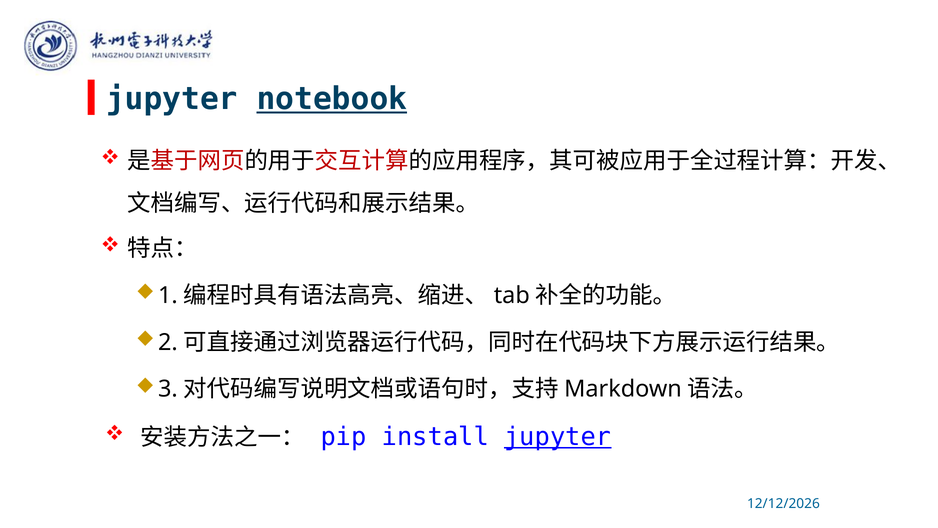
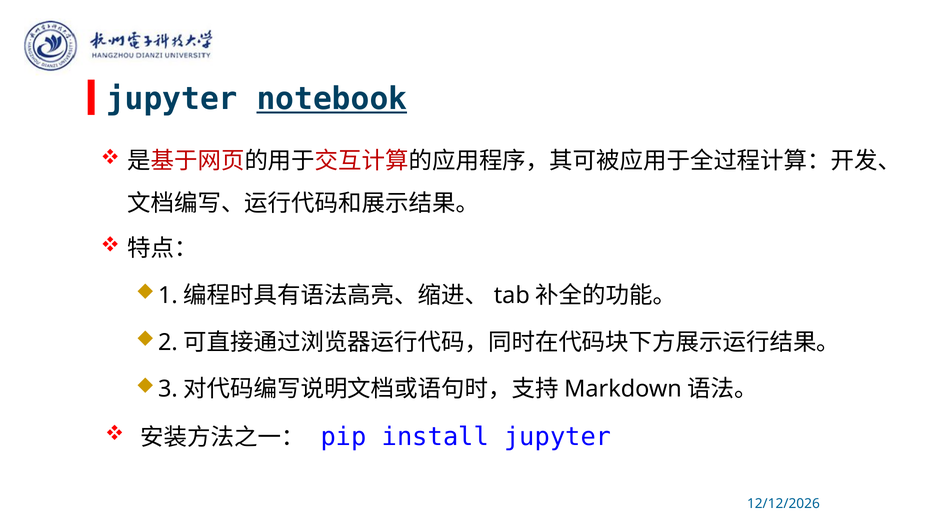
jupyter underline: present -> none (558, 437)
